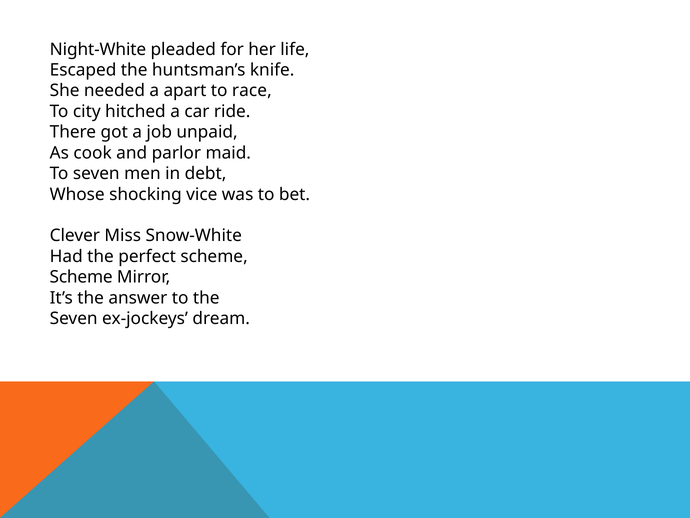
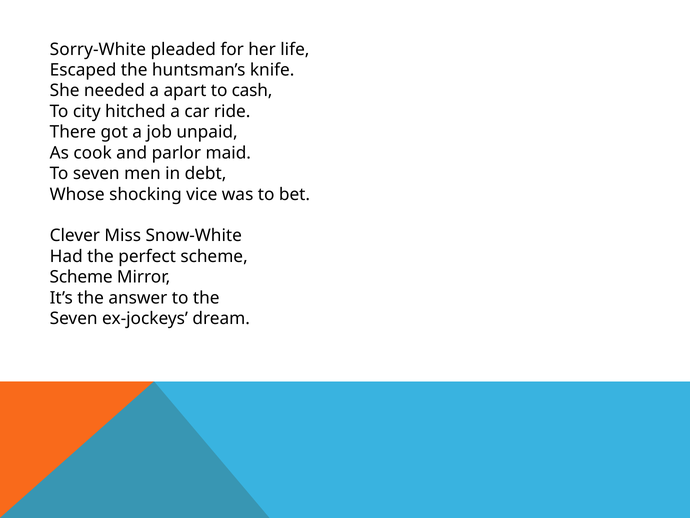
Night-White: Night-White -> Sorry-White (98, 49)
race: race -> cash (252, 91)
